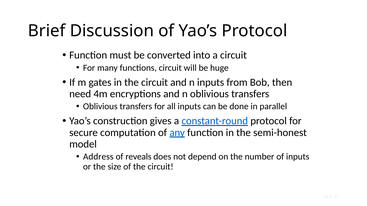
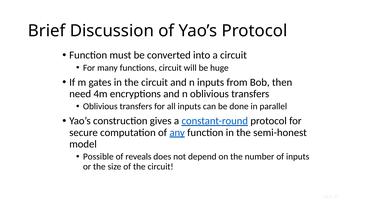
Address: Address -> Possible (98, 157)
